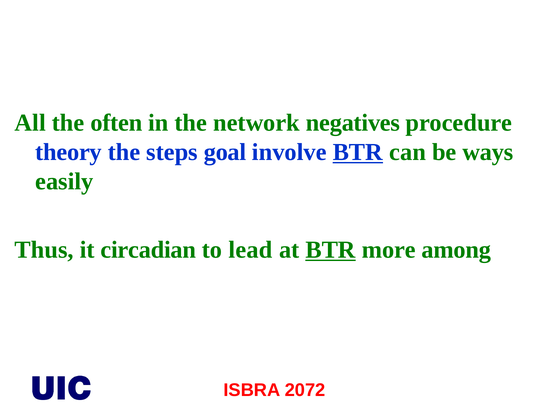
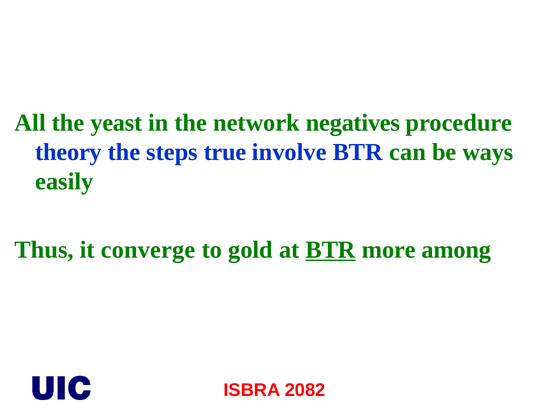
often: often -> yeast (116, 123)
goal: goal -> true (225, 152)
BTR underline: present -> none (358, 152)
circadian: circadian -> converge (148, 250)
lead: lead -> gold (251, 250)
2072: 2072 -> 2082 (305, 390)
